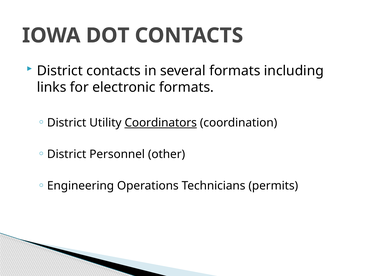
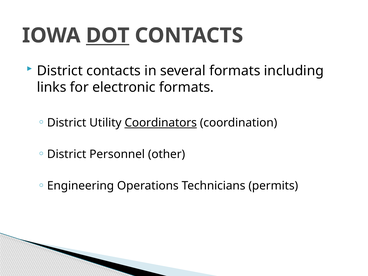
DOT underline: none -> present (108, 36)
